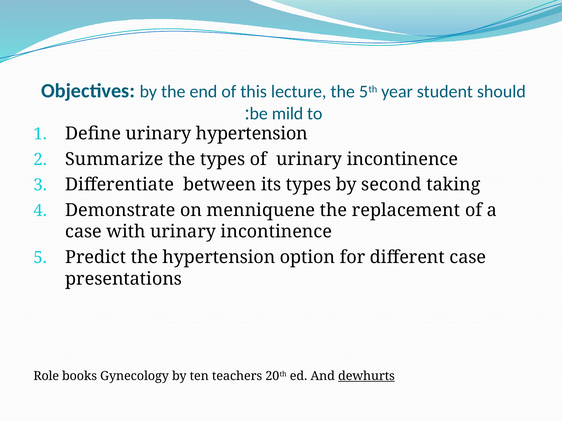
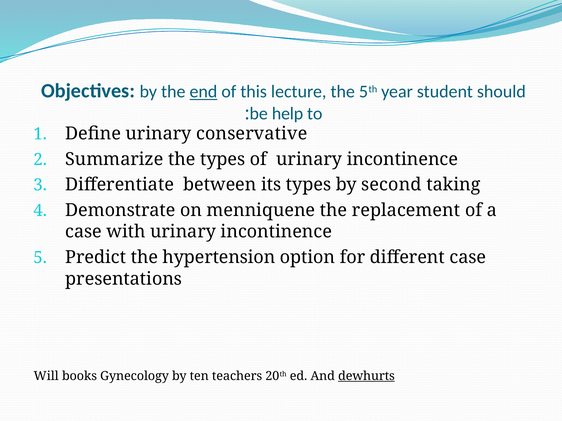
end underline: none -> present (203, 92)
mild: mild -> help (288, 114)
urinary hypertension: hypertension -> conservative (252, 134)
Role: Role -> Will (46, 377)
